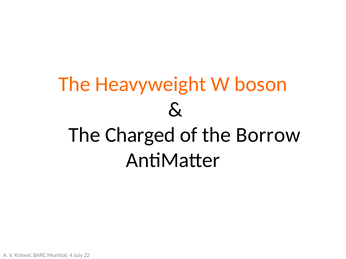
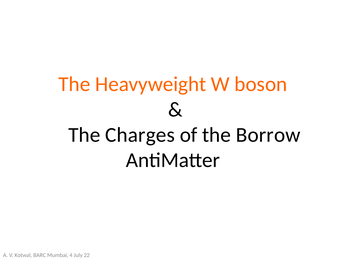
Charged: Charged -> Charges (140, 135)
